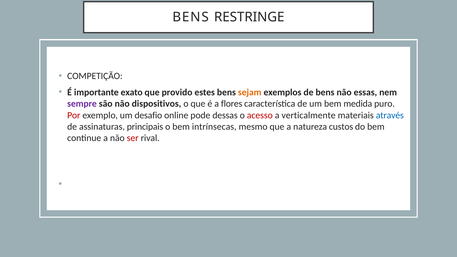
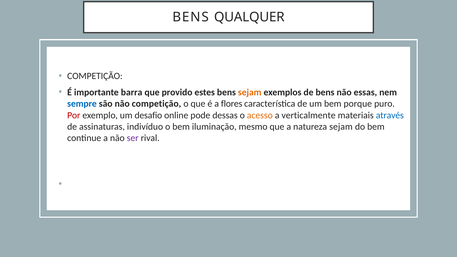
RESTRINGE: RESTRINGE -> QUALQUER (249, 17)
exato: exato -> barra (132, 92)
sempre colour: purple -> blue (82, 104)
não dispositivos: dispositivos -> competição (156, 104)
medida: medida -> porque (358, 104)
acesso colour: red -> orange (260, 115)
principais: principais -> indivíduo (145, 127)
intrínsecas: intrínsecas -> iluminação (214, 127)
natureza custos: custos -> sejam (341, 127)
ser colour: red -> purple (133, 138)
